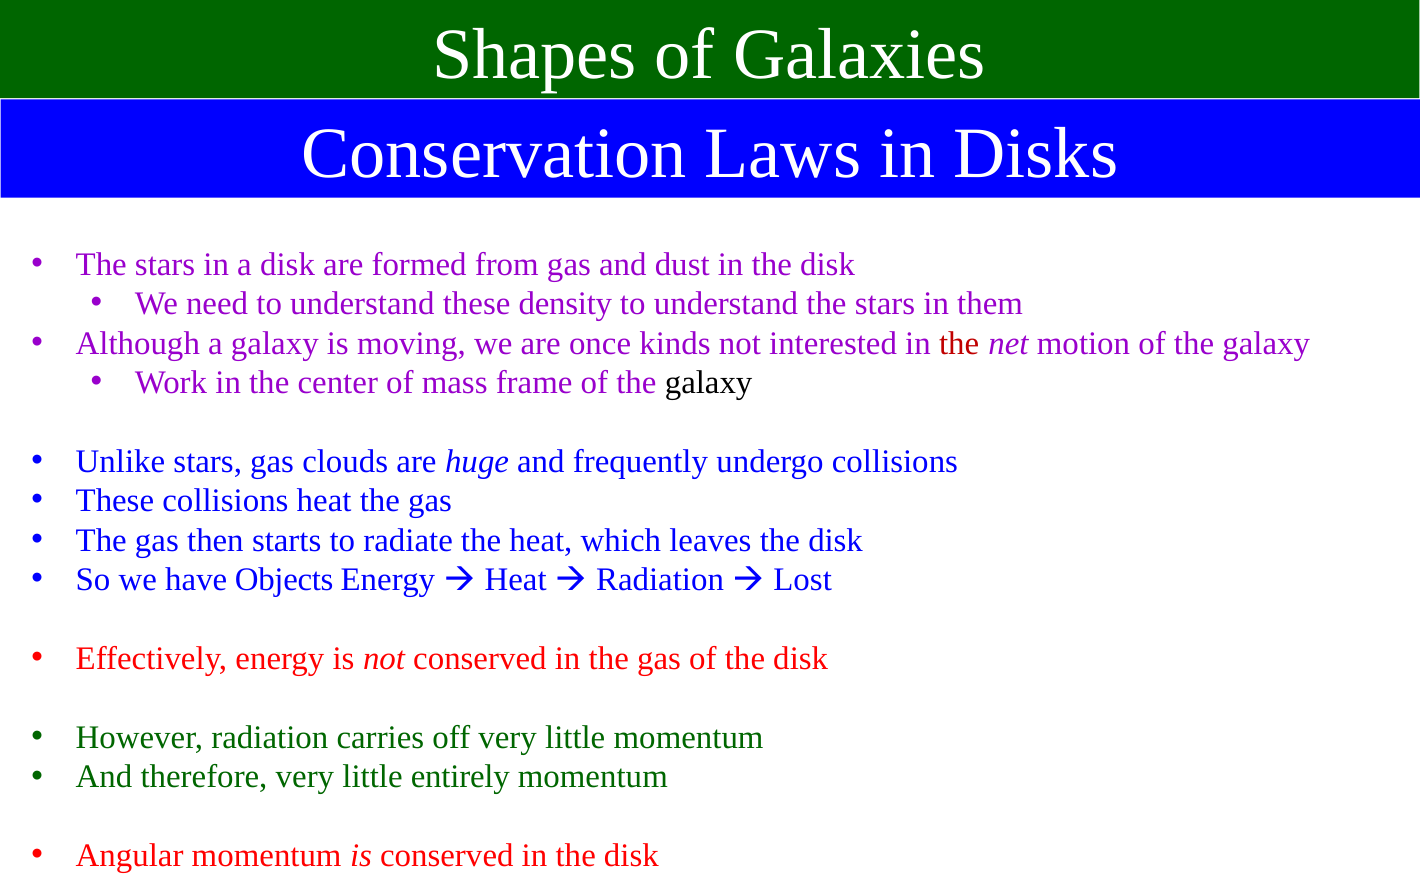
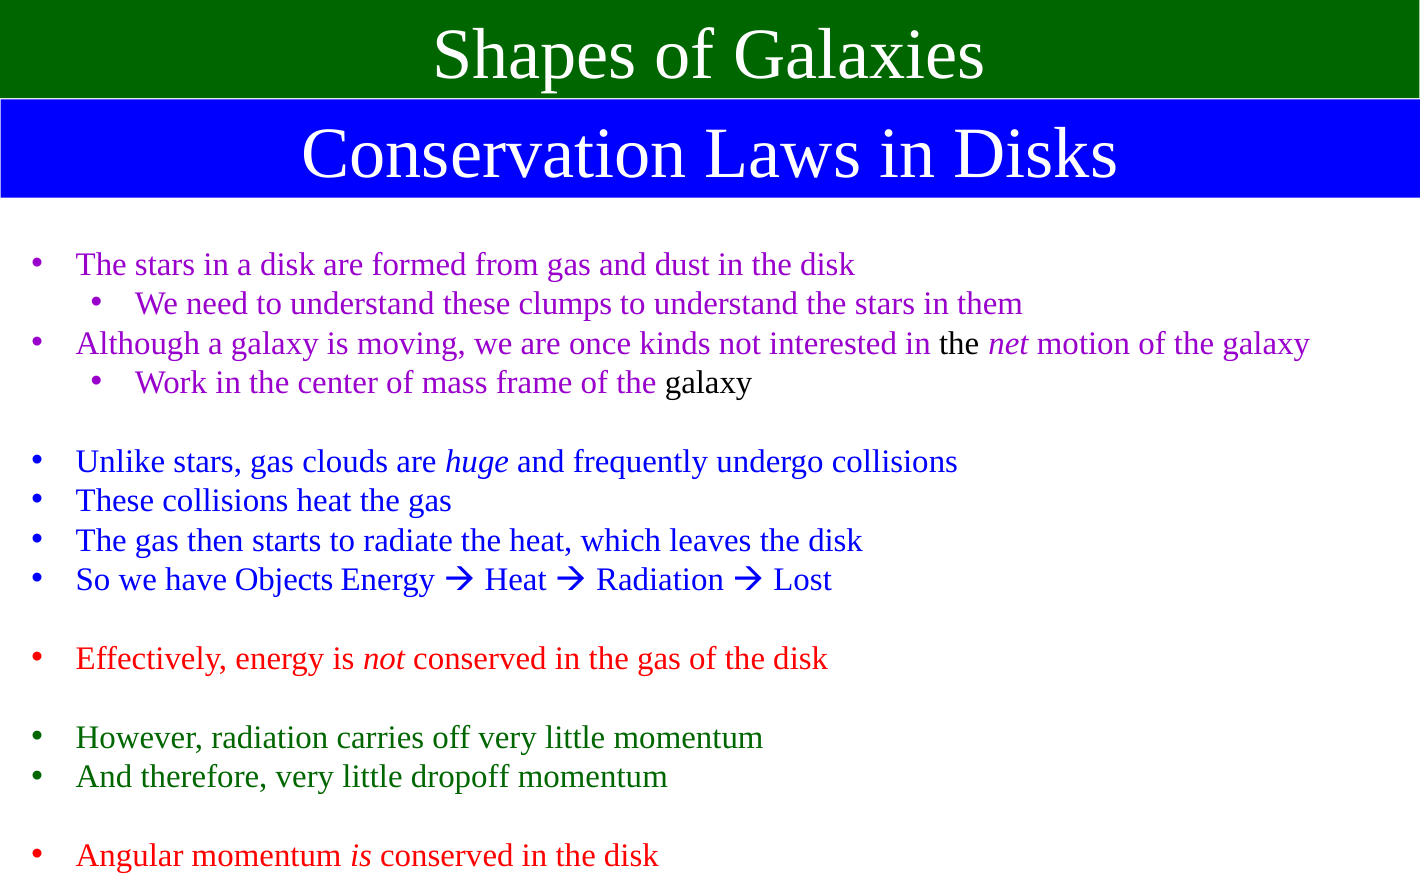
density: density -> clumps (565, 304)
the colour: red -> black (959, 343)
entirely: entirely -> dropoff (460, 777)
